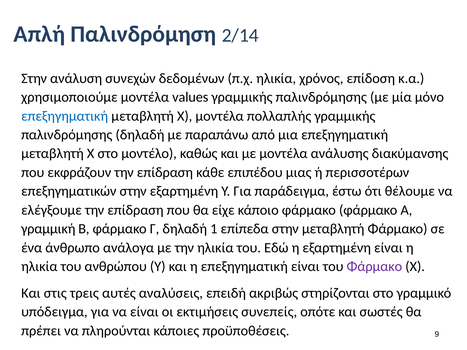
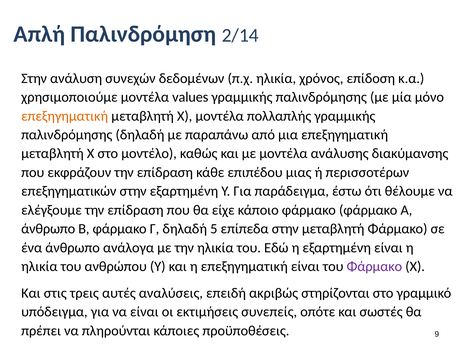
επεξηγηματική colour: blue -> orange (65, 116)
γραμμική: γραμμική -> άνθρωπο (48, 229)
1: 1 -> 5 (214, 229)
